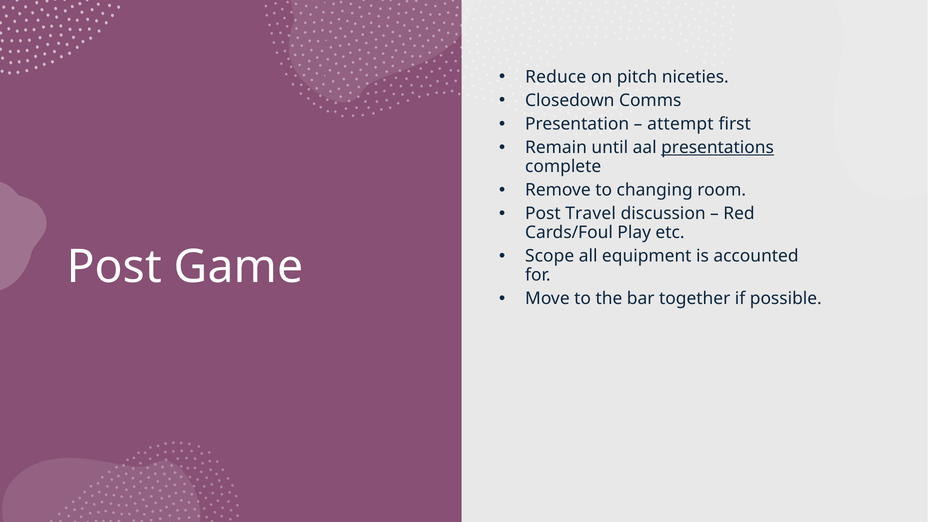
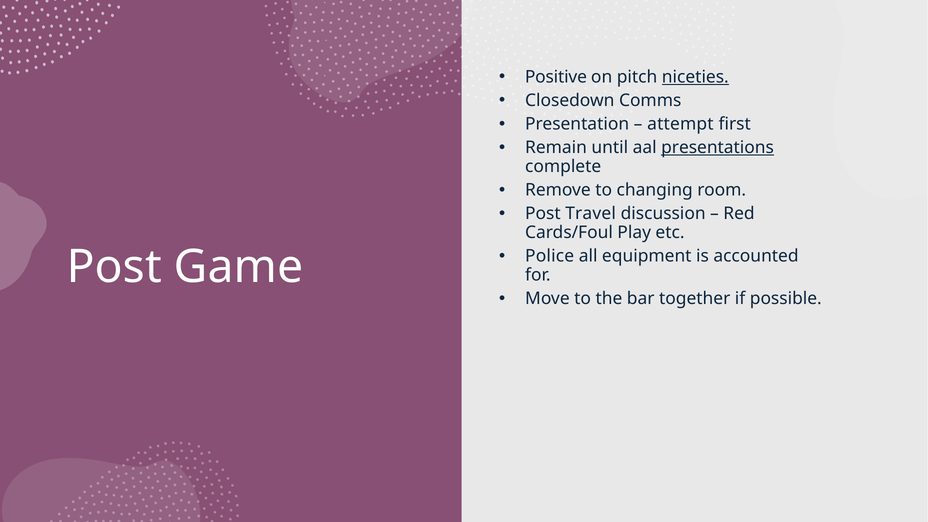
Reduce: Reduce -> Positive (556, 77)
niceties underline: none -> present (695, 77)
Scope: Scope -> Police (550, 256)
